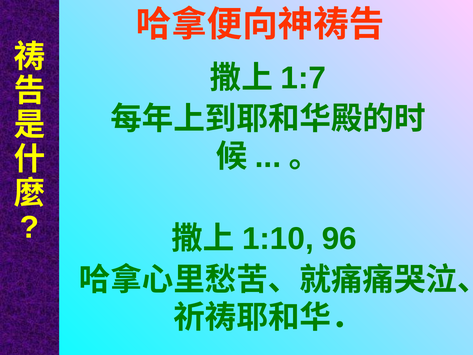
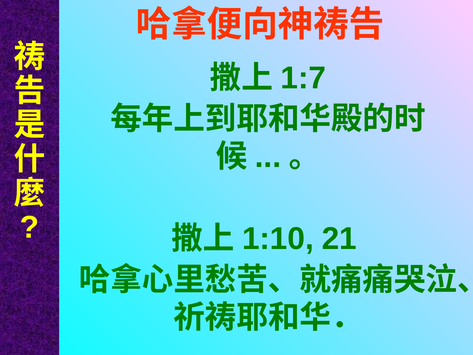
96: 96 -> 21 (339, 239)
